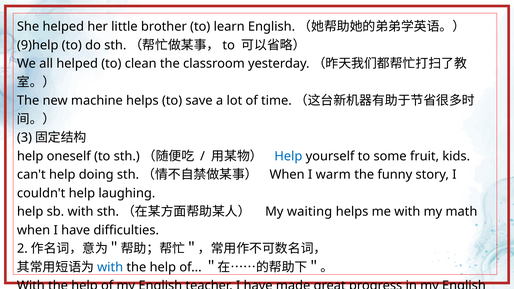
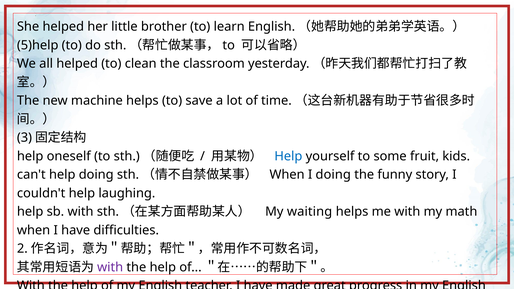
9)help: 9)help -> 5)help (38, 45)
I warm: warm -> doing (333, 175)
with colour: blue -> purple (110, 267)
